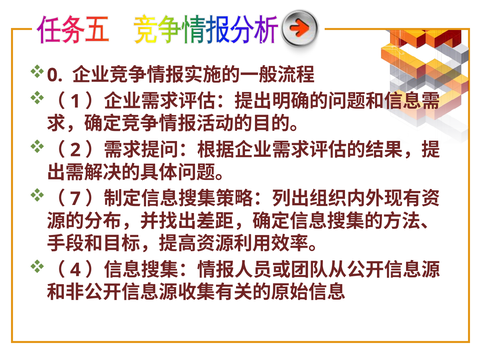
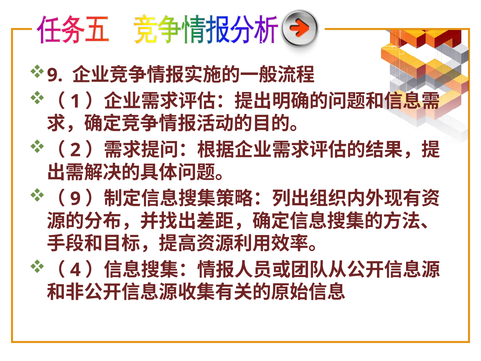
0: 0 -> 9 (55, 75)
7: 7 -> 9 (75, 199)
